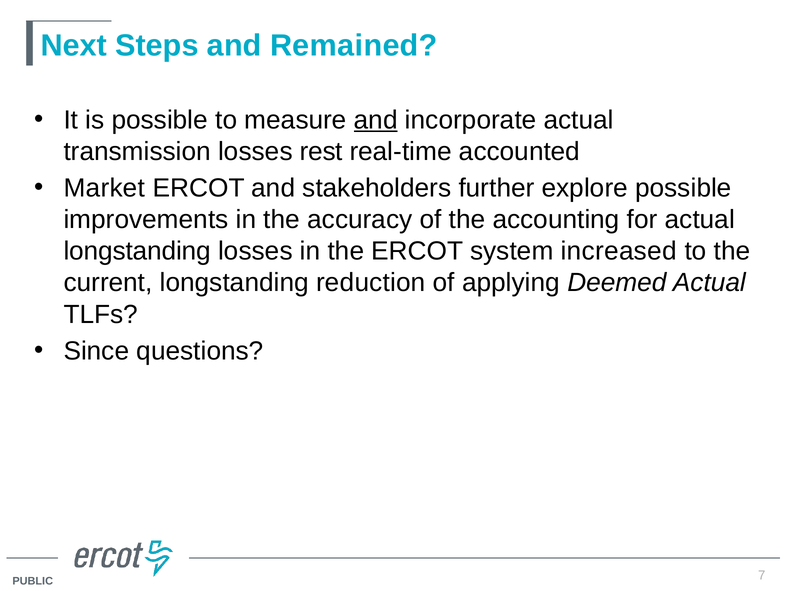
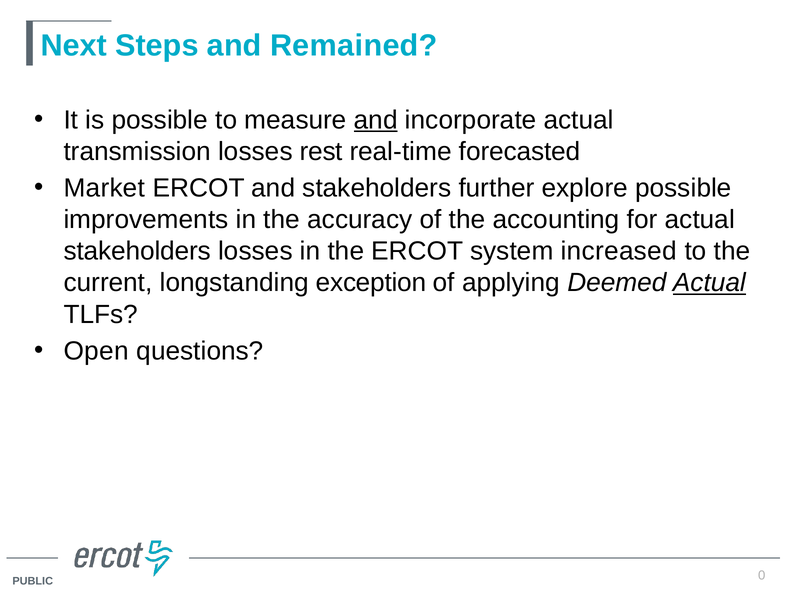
accounted: accounted -> forecasted (520, 152)
longstanding: longstanding -> stakeholders (137, 251)
reduction: reduction -> exception (371, 283)
Actual underline: none -> present (709, 283)
Since: Since -> Open (96, 351)
7: 7 -> 0 (762, 575)
